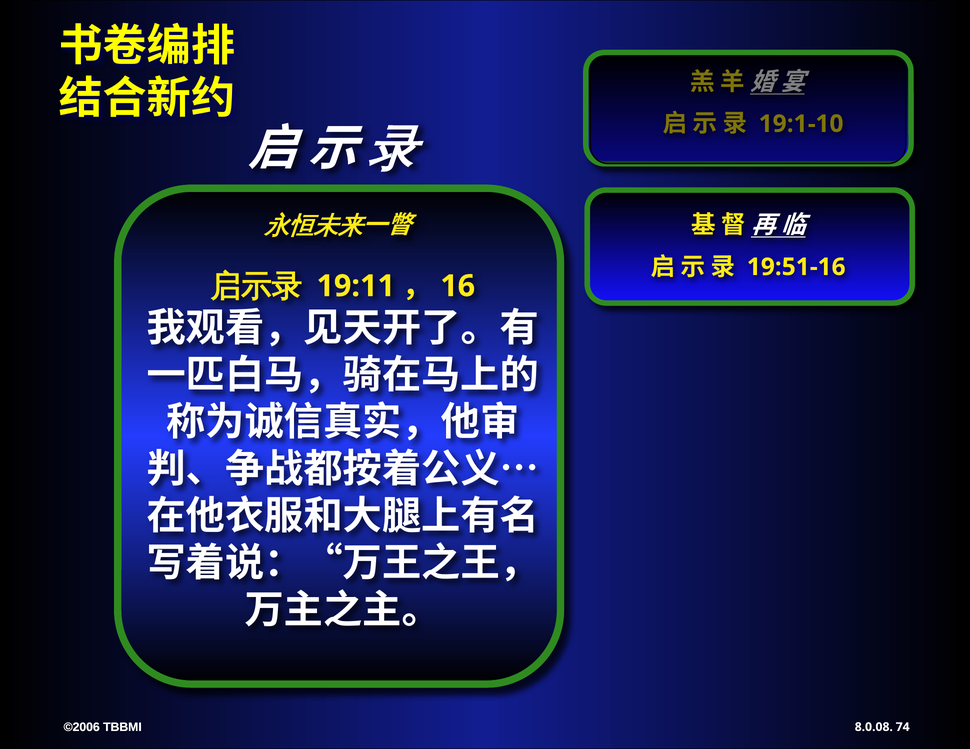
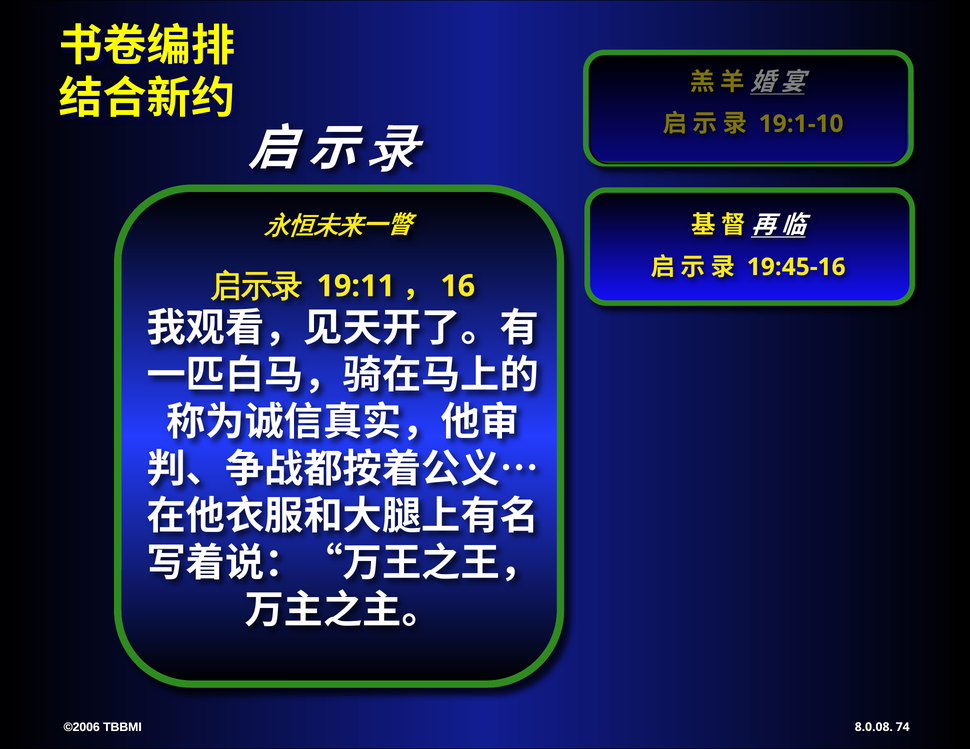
19:51-16: 19:51-16 -> 19:45-16 (796, 267)
